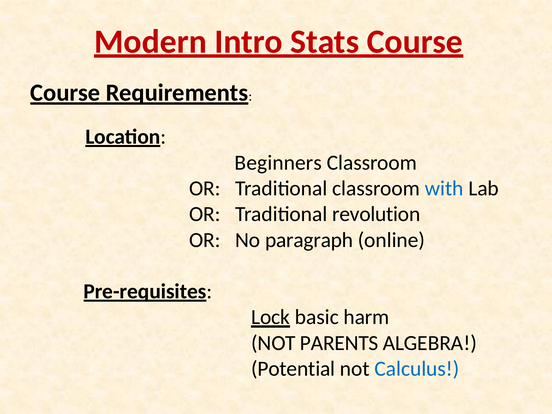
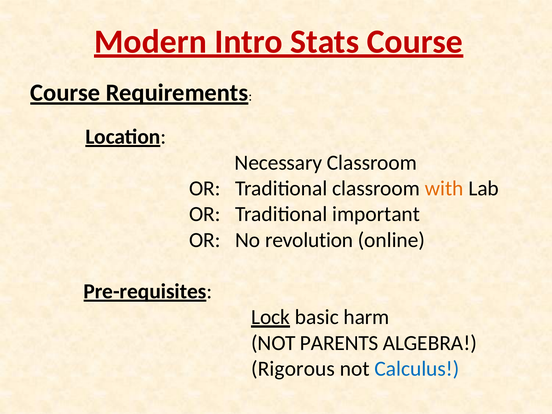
Beginners: Beginners -> Necessary (278, 163)
with colour: blue -> orange (444, 188)
revolution: revolution -> important (376, 214)
paragraph: paragraph -> revolution (309, 240)
Potential: Potential -> Rigorous (293, 369)
